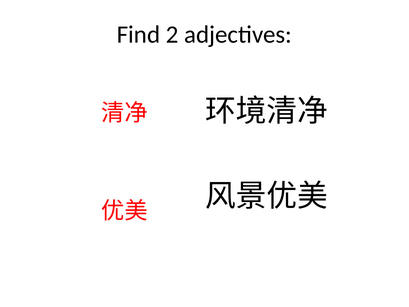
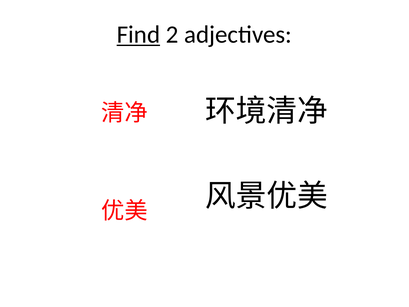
Find underline: none -> present (138, 35)
